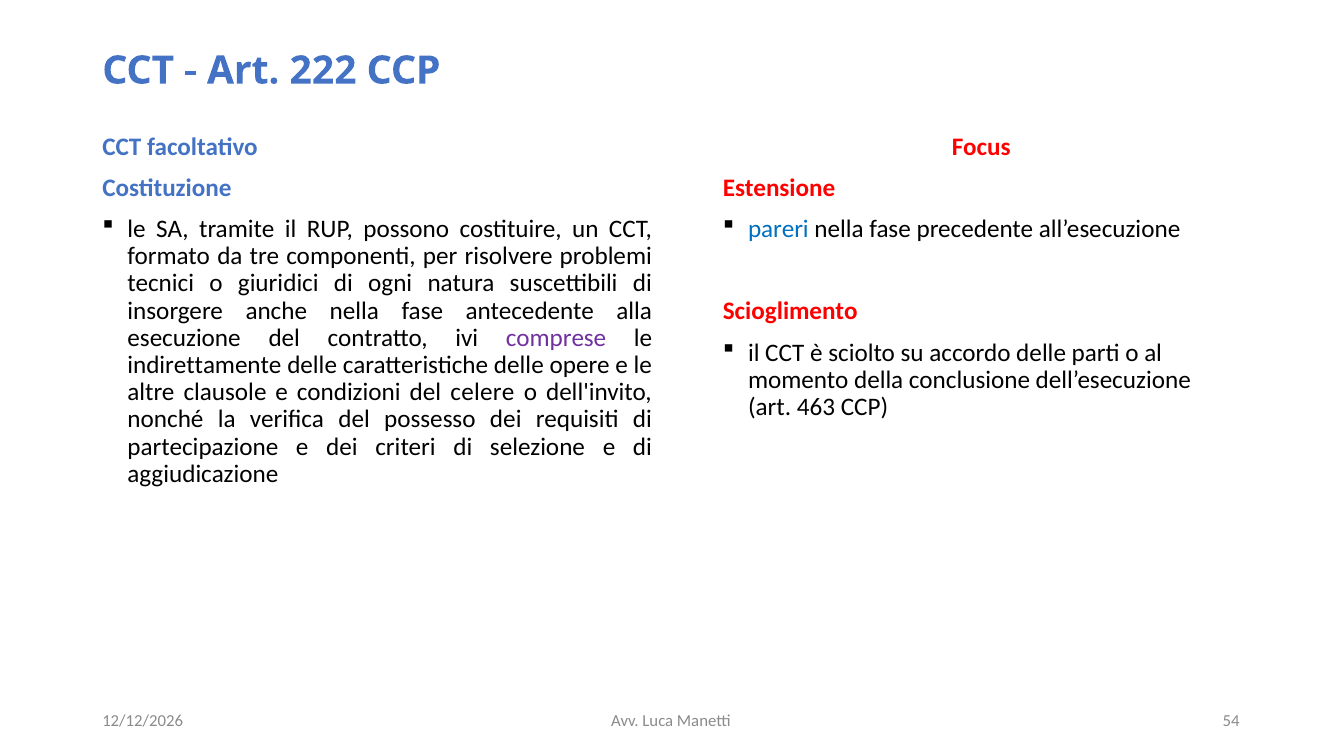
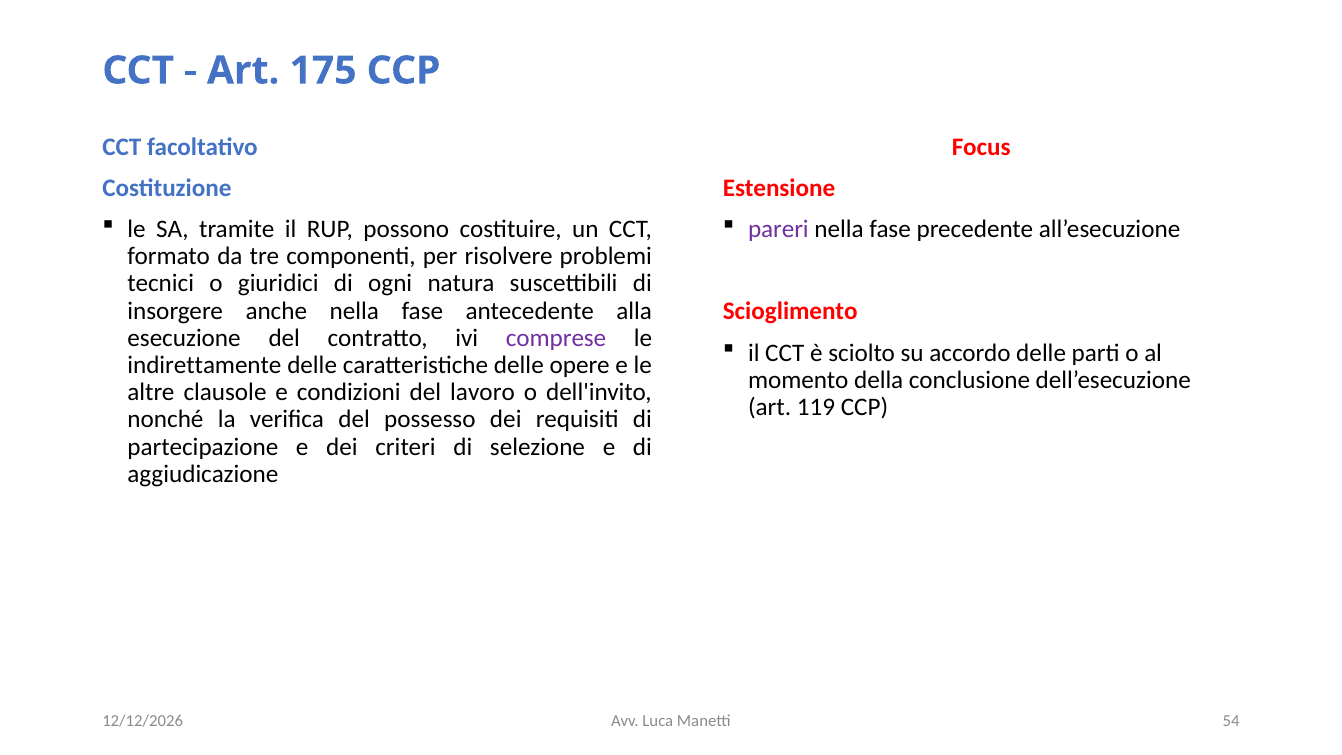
222: 222 -> 175 (323, 71)
pareri colour: blue -> purple (778, 229)
celere: celere -> lavoro (482, 392)
463: 463 -> 119 (816, 407)
